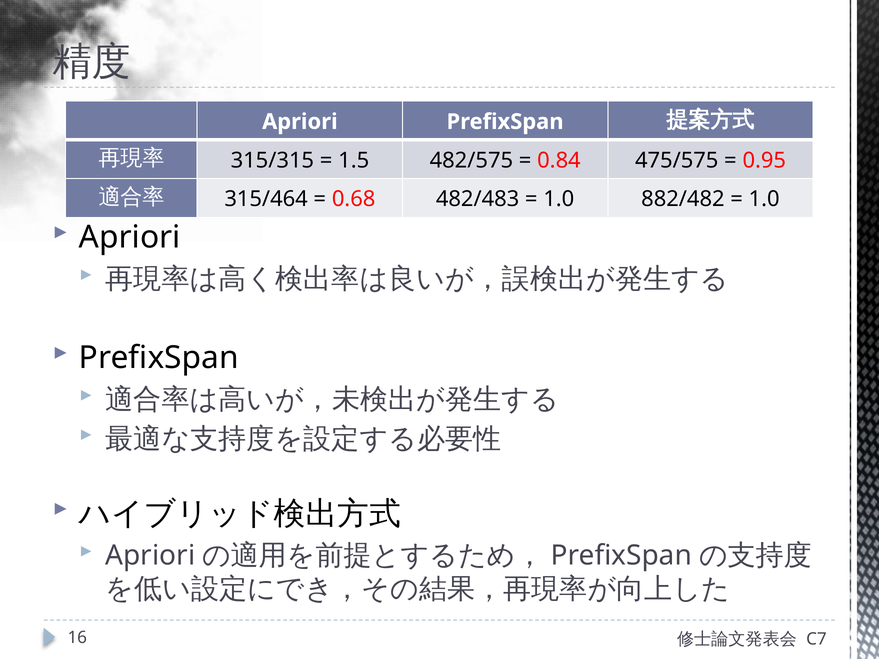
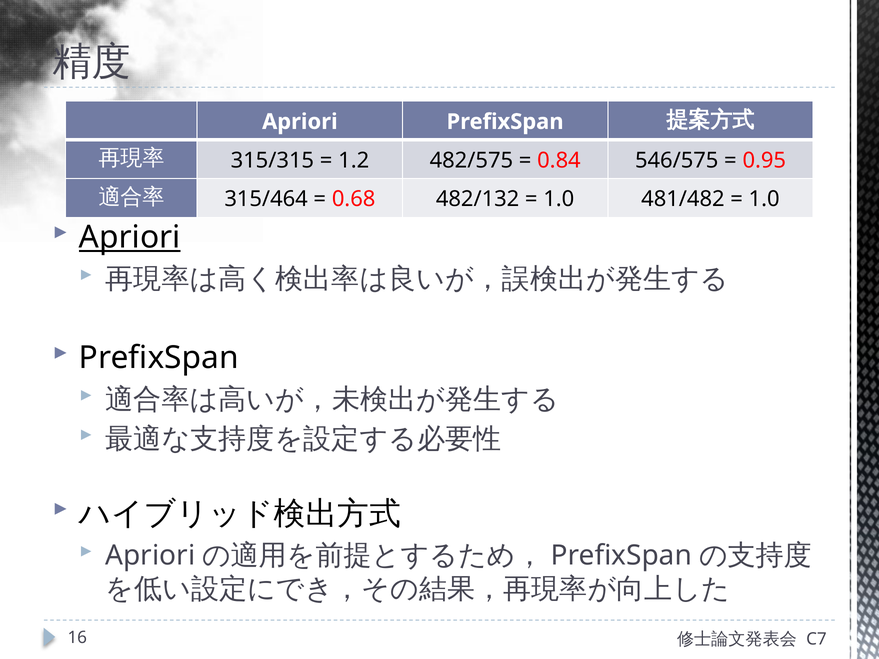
1.5: 1.5 -> 1.2 (354, 160)
475/575: 475/575 -> 546/575 (677, 160)
482/483: 482/483 -> 482/132 (478, 199)
882/482: 882/482 -> 481/482 (683, 199)
Apriori underline: none -> present (130, 237)
